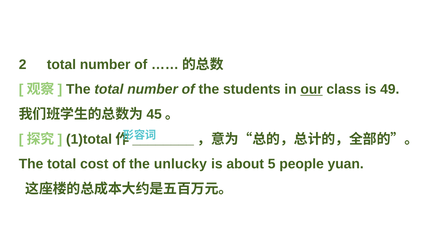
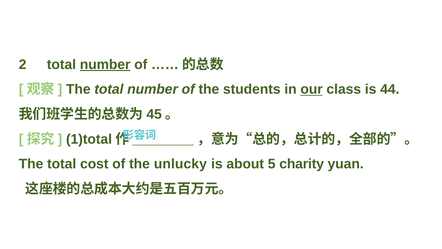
number underline: none -> present (105, 64)
49: 49 -> 44 (390, 89)
people: people -> charity (302, 164)
